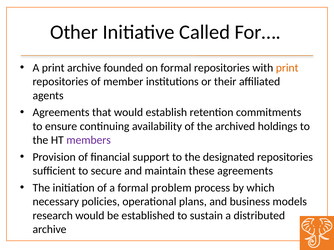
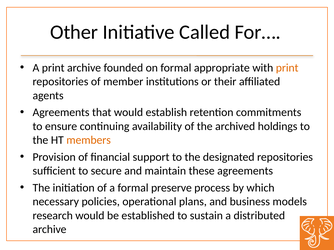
formal repositories: repositories -> appropriate (222, 68)
members colour: purple -> orange (89, 140)
problem: problem -> preserve (171, 188)
